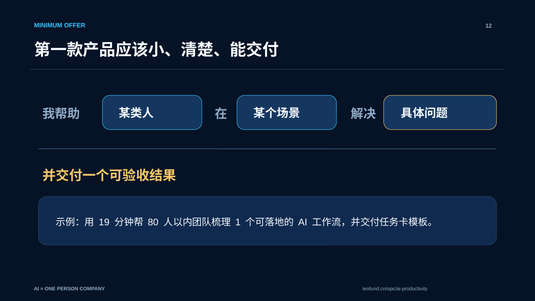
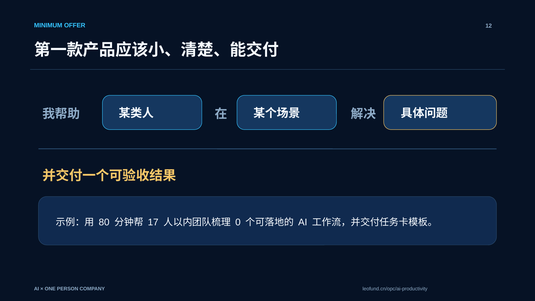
19: 19 -> 80 (104, 222)
80: 80 -> 17 (153, 222)
1: 1 -> 0 (238, 222)
